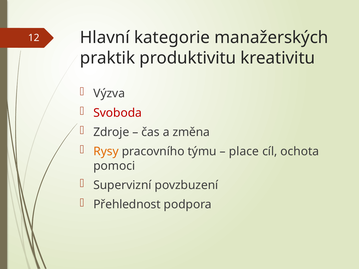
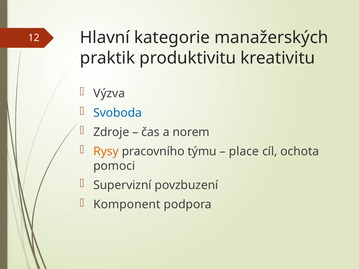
Svoboda colour: red -> blue (118, 113)
změna: změna -> norem (191, 132)
Přehlednost: Přehlednost -> Komponent (127, 205)
